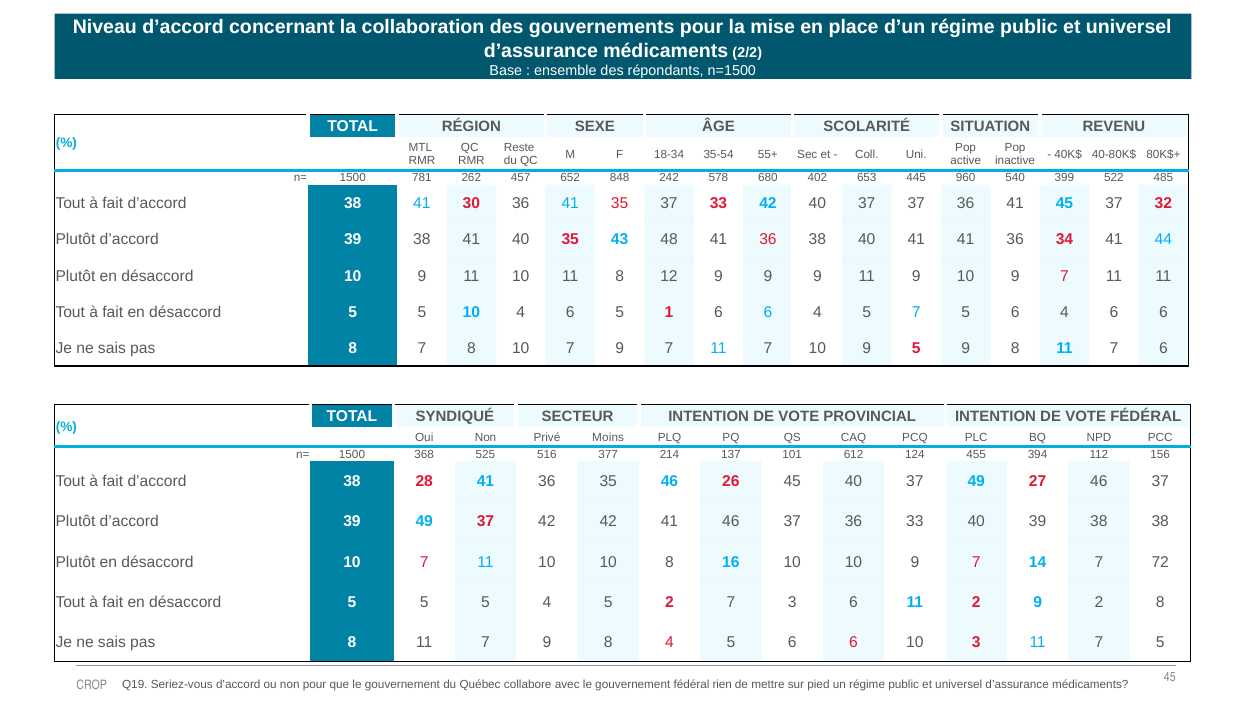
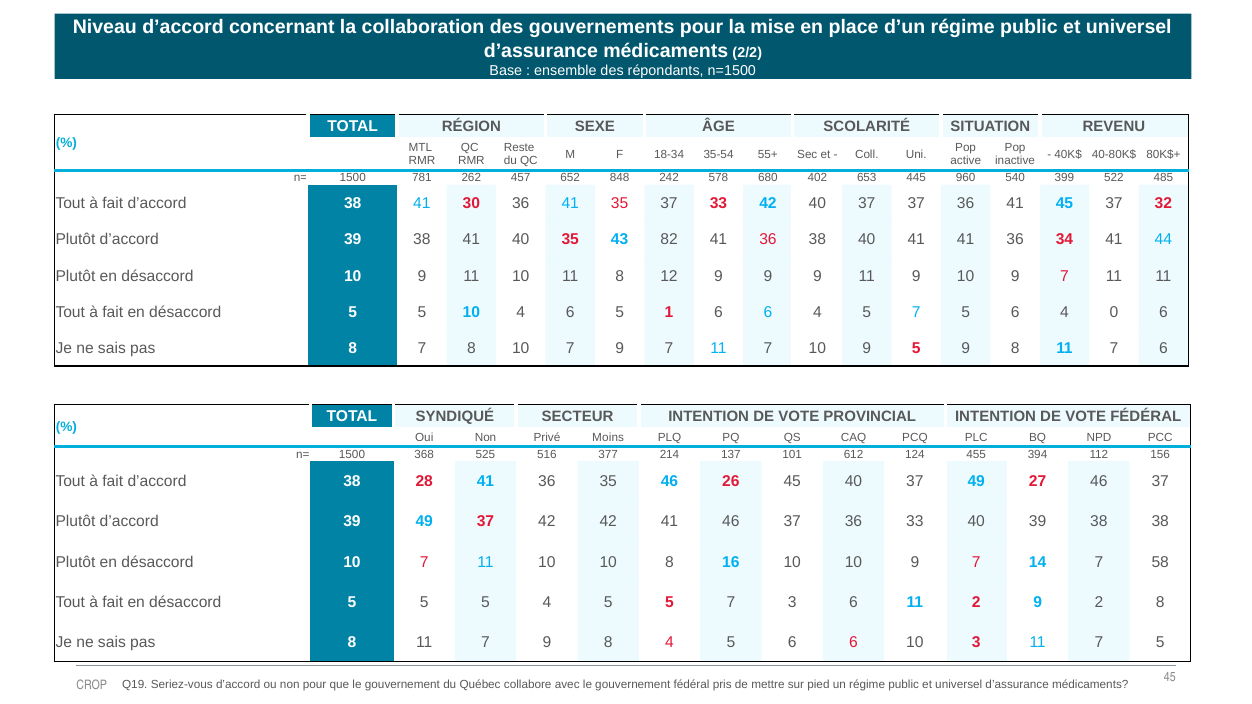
48: 48 -> 82 (669, 240)
6 4 6: 6 -> 0 (1114, 312)
72: 72 -> 58 (1160, 562)
4 5 2: 2 -> 5 (670, 602)
rien: rien -> pris (722, 685)
